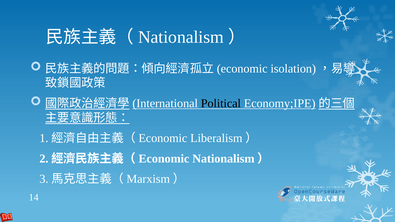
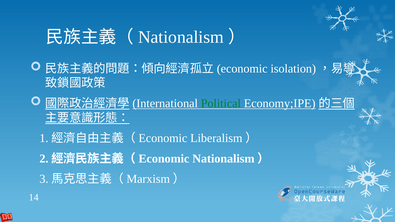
Political colour: black -> green (221, 103)
